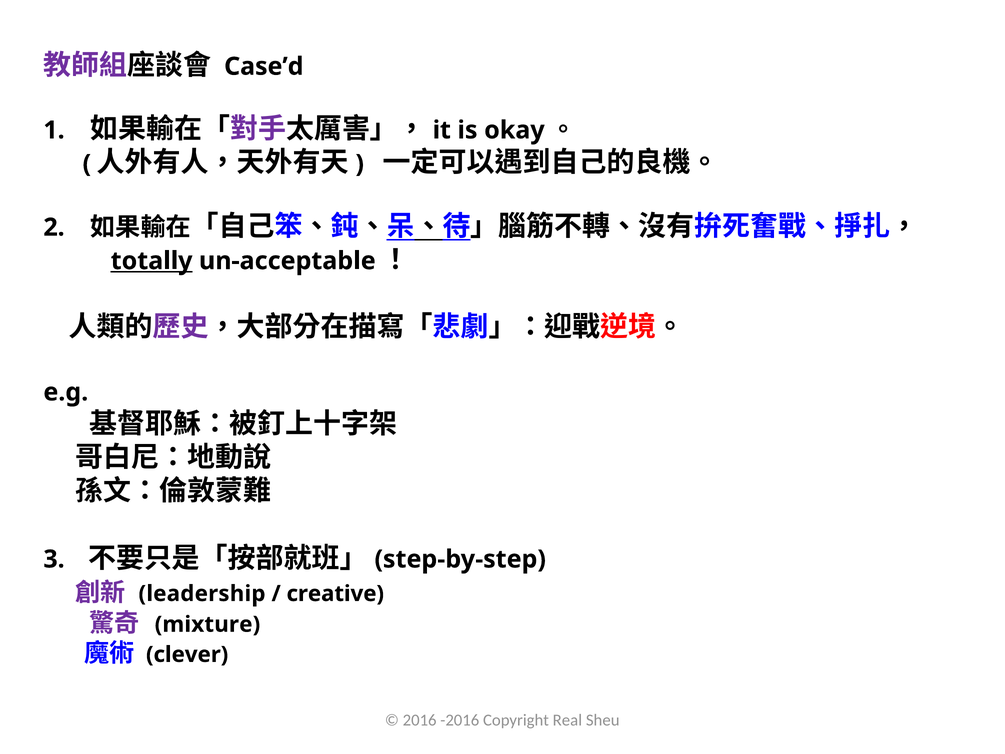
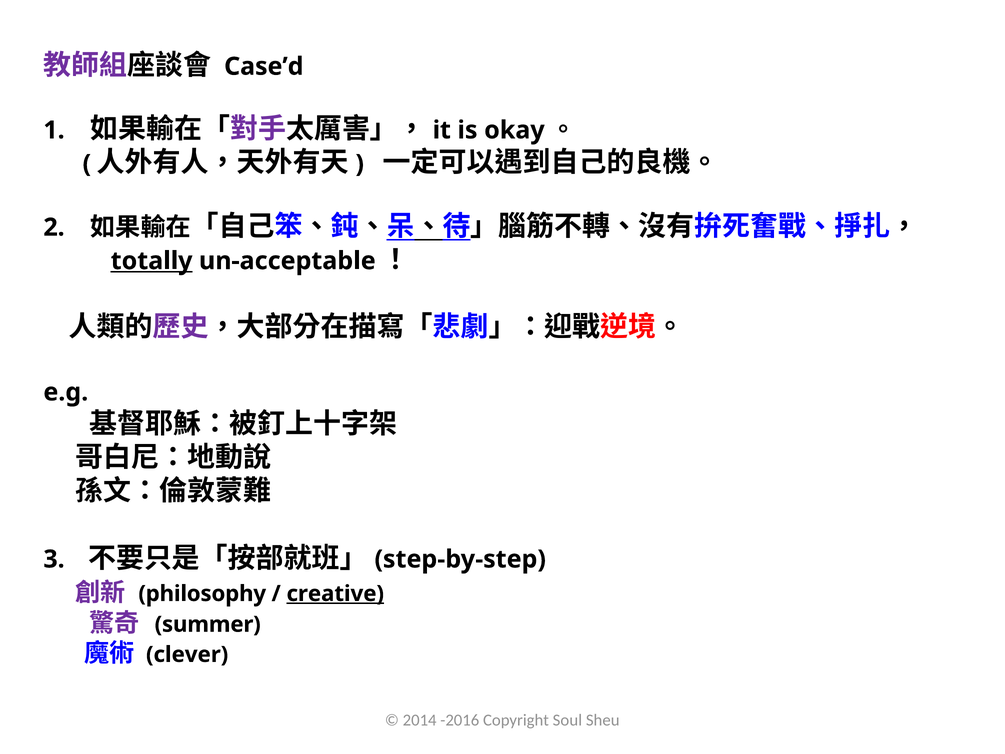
leadership: leadership -> philosophy (202, 593)
creative underline: none -> present (335, 593)
mixture: mixture -> summer (208, 624)
2016: 2016 -> 2014 (420, 720)
Real: Real -> Soul (567, 720)
